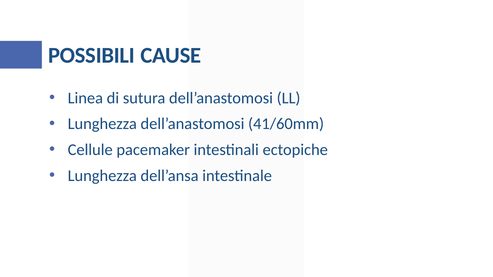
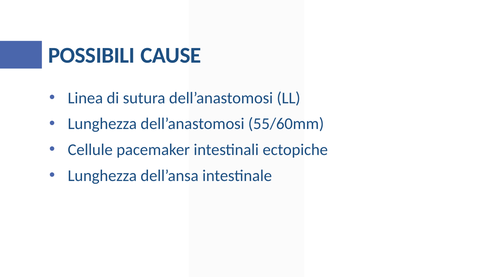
41/60mm: 41/60mm -> 55/60mm (286, 124)
